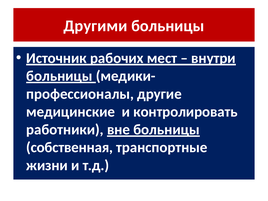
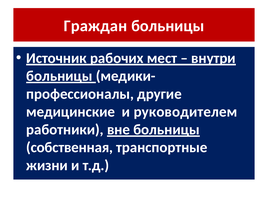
Другими: Другими -> Граждан (95, 26)
контролировать: контролировать -> руководителем (185, 112)
